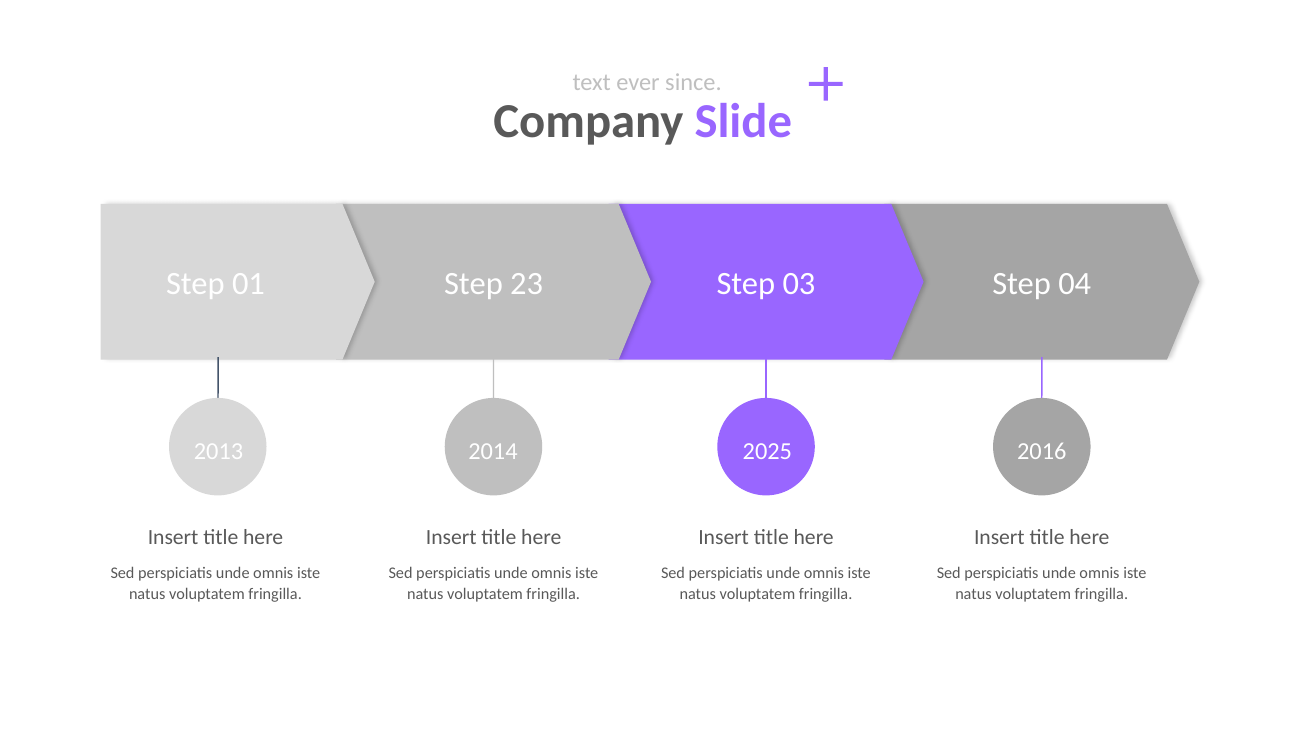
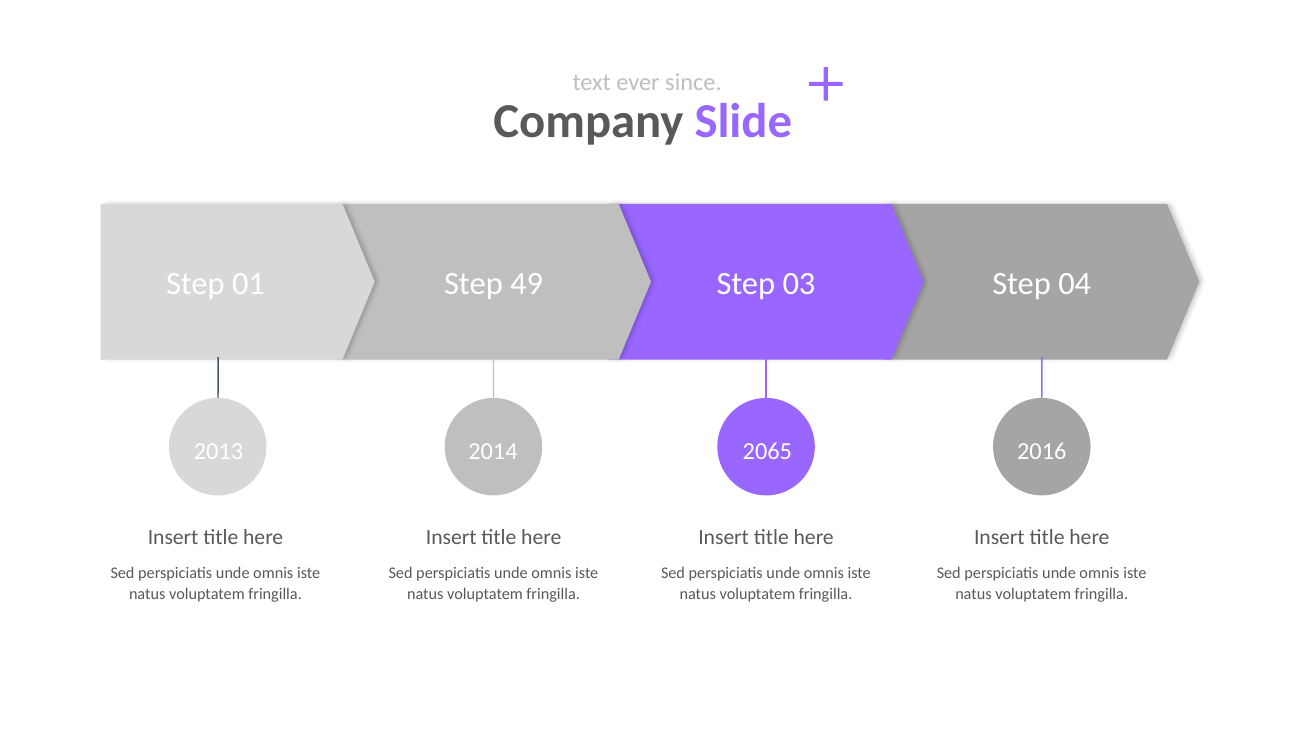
23: 23 -> 49 (527, 284)
2025: 2025 -> 2065 (767, 451)
